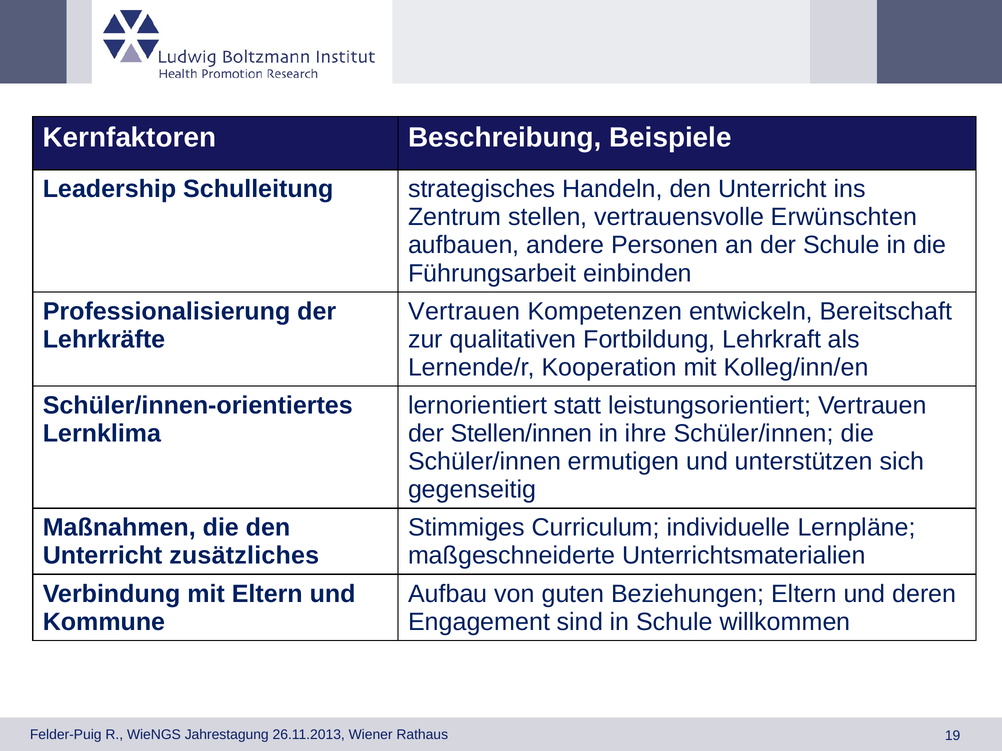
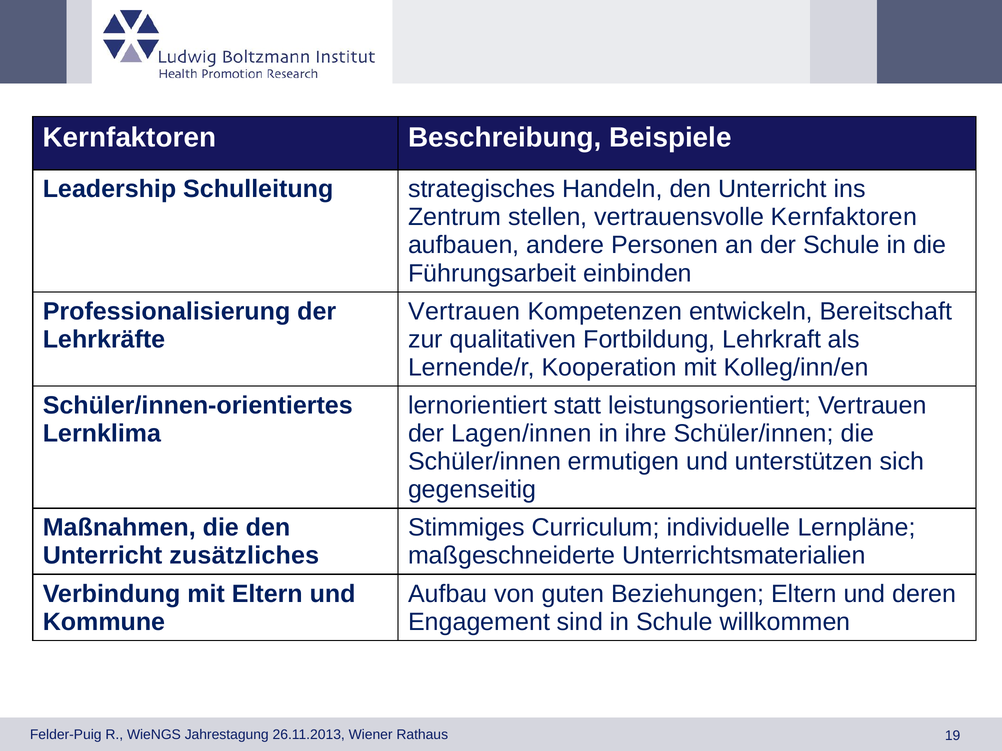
vertrauensvolle Erwünschten: Erwünschten -> Kernfaktoren (844, 217)
Stellen/innen: Stellen/innen -> Lagen/innen (521, 434)
